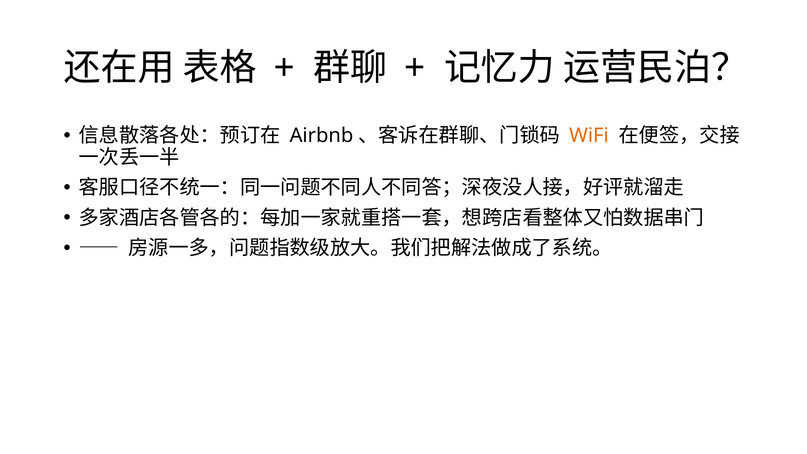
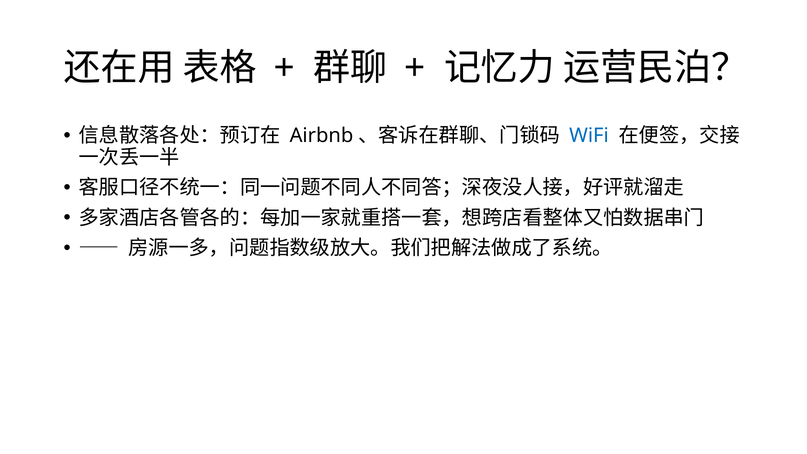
WiFi colour: orange -> blue (589, 136)
